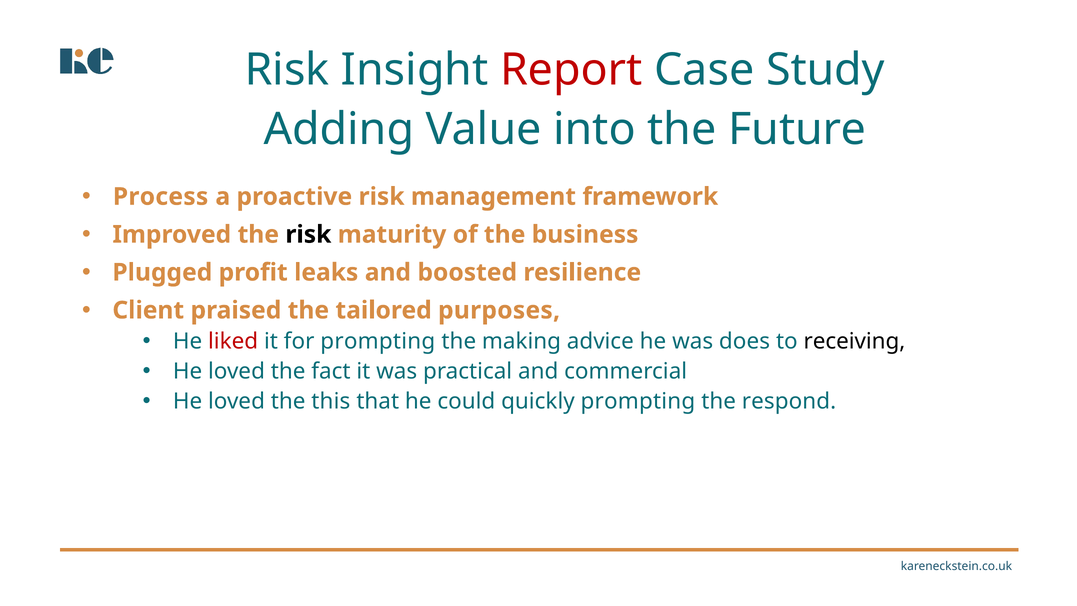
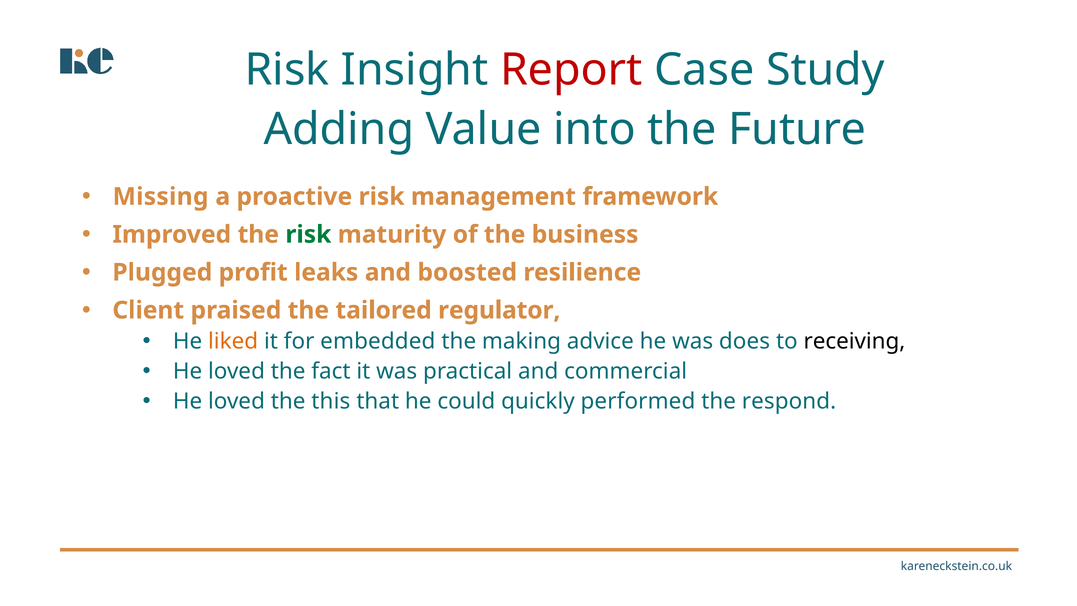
Process: Process -> Missing (161, 197)
risk colour: black -> green (308, 234)
purposes: purposes -> regulator (499, 310)
liked colour: red -> orange (233, 341)
for prompting: prompting -> embedded (378, 341)
quickly prompting: prompting -> performed (638, 401)
